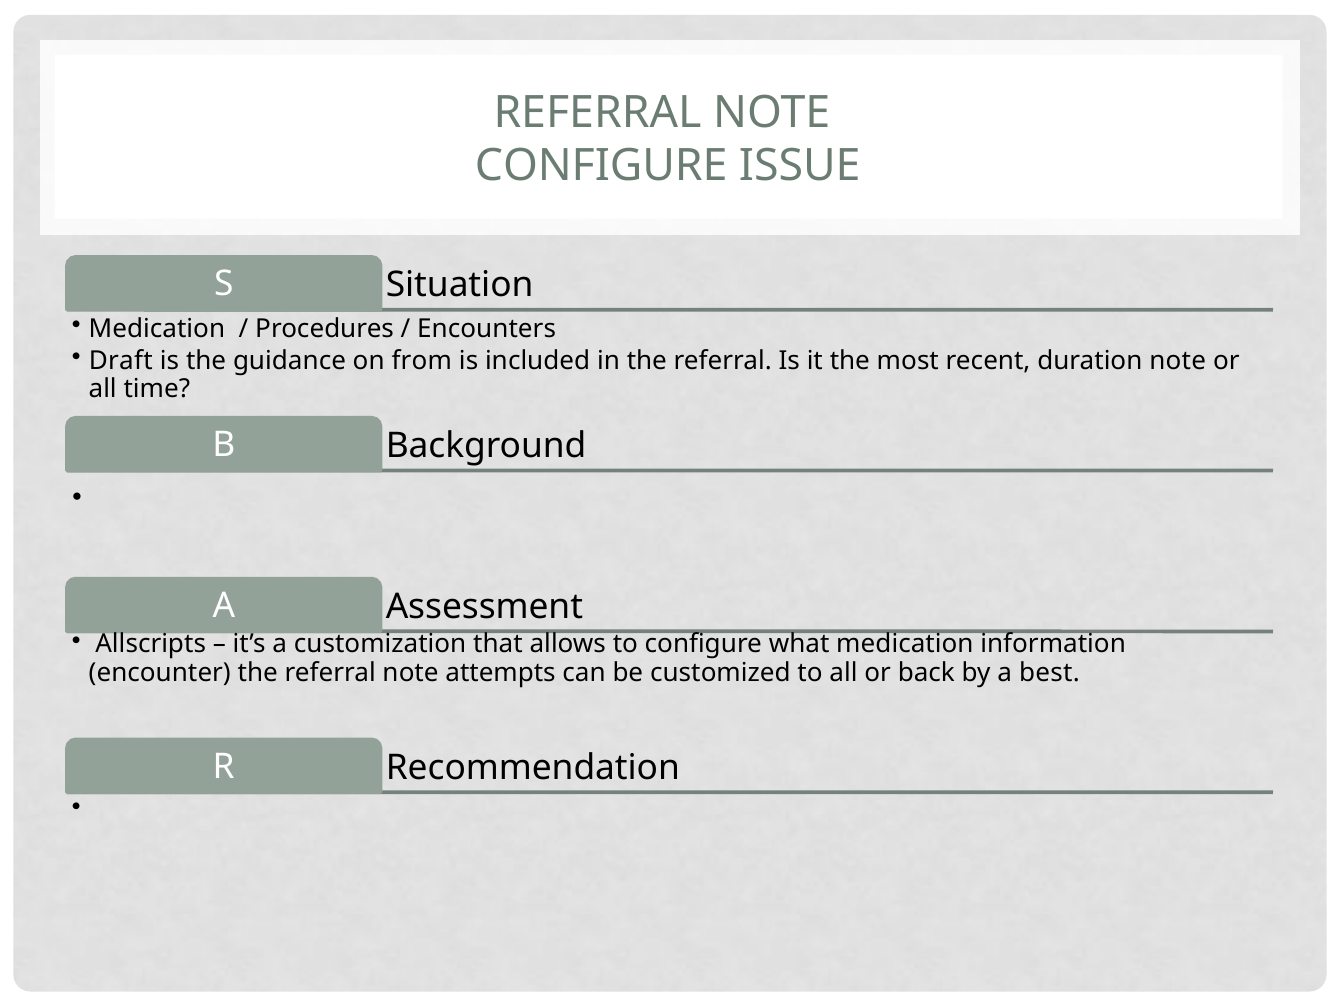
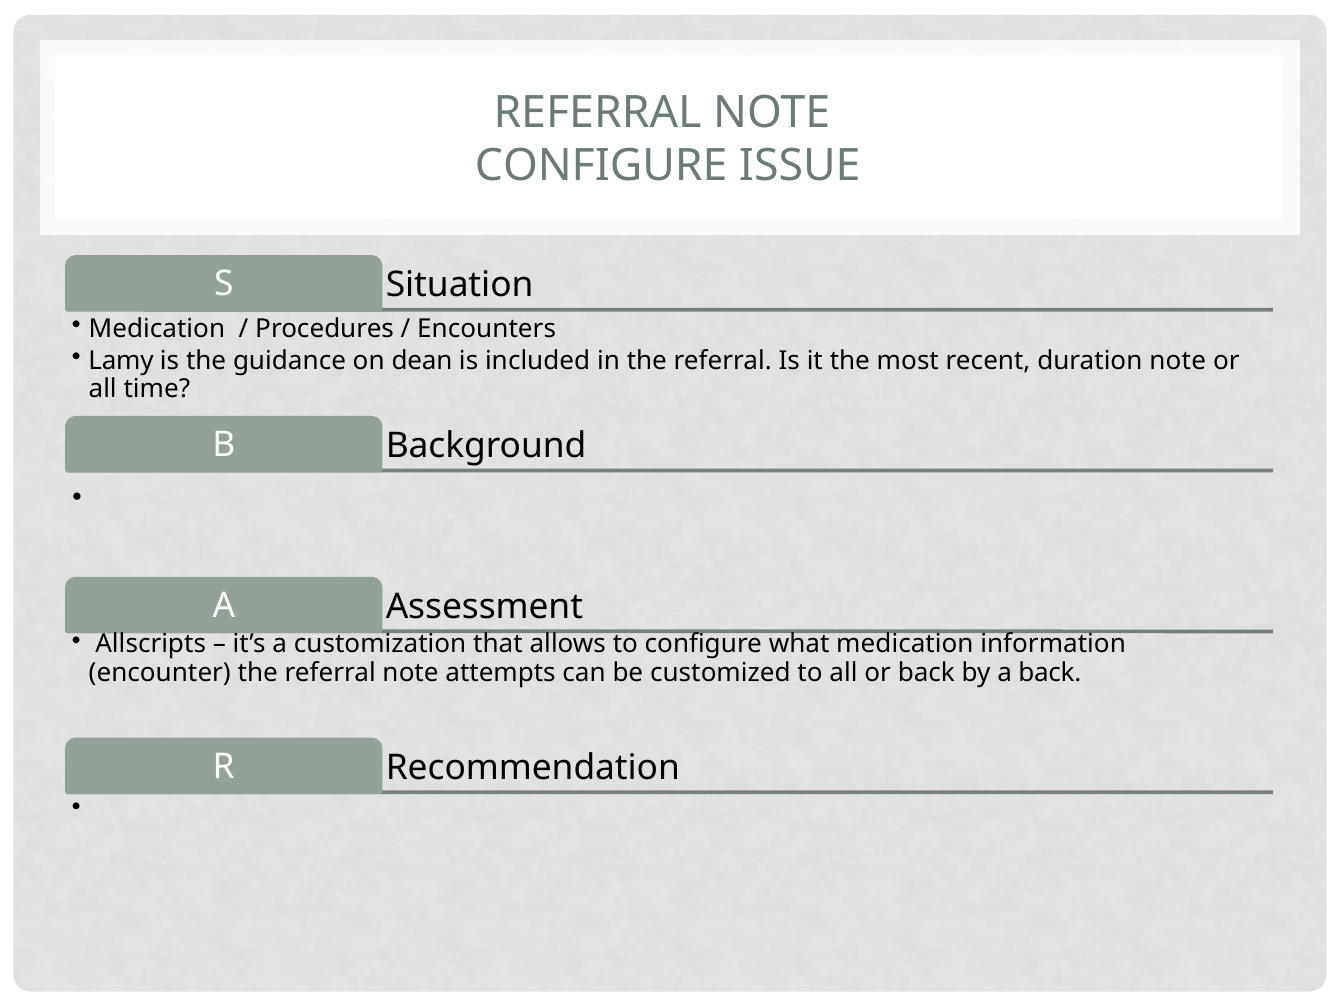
Draft: Draft -> Lamy (121, 361)
from: from -> dean (422, 361)
a best: best -> back (1050, 672)
